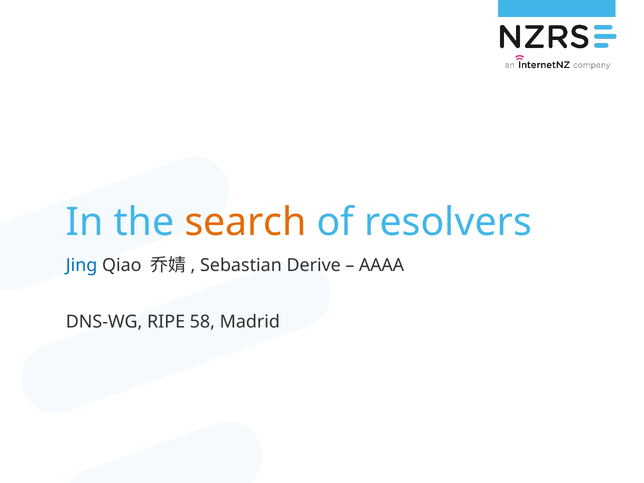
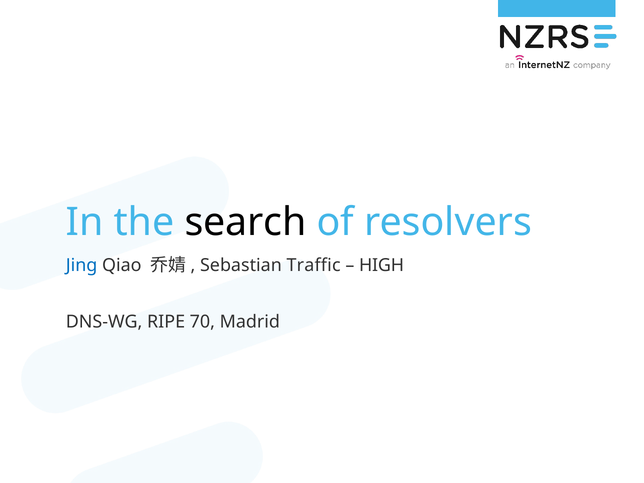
search colour: orange -> black (246, 222)
Derive: Derive -> Traffic (314, 265)
AAAA: AAAA -> HIGH (382, 265)
58: 58 -> 70 (202, 322)
